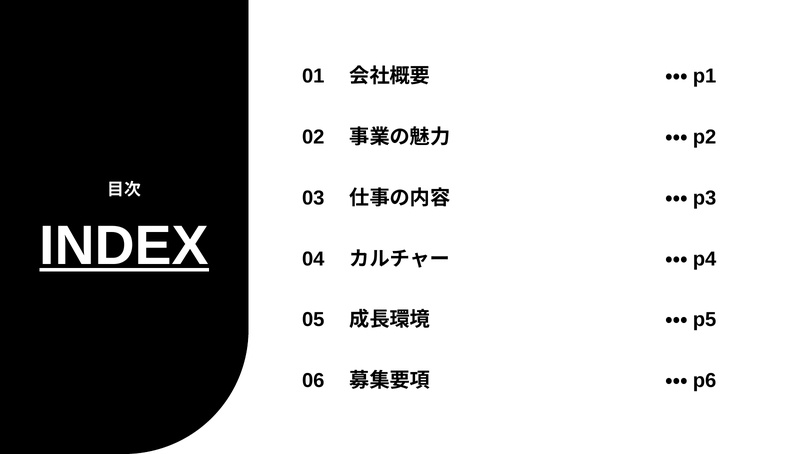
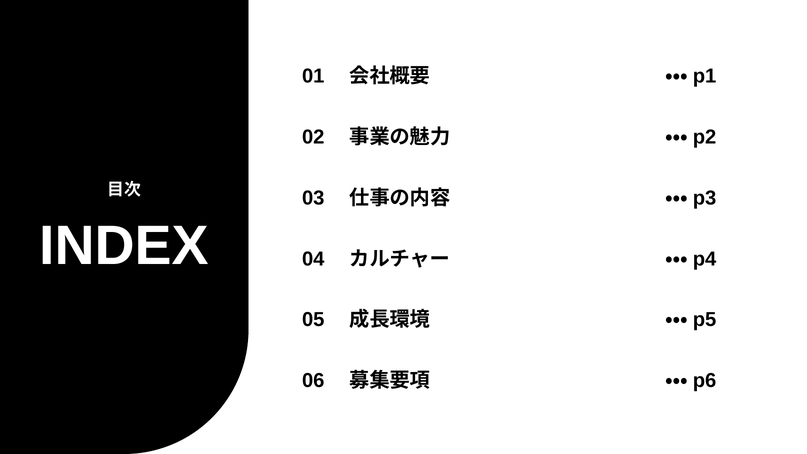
INDEX underline: present -> none (124, 246)
